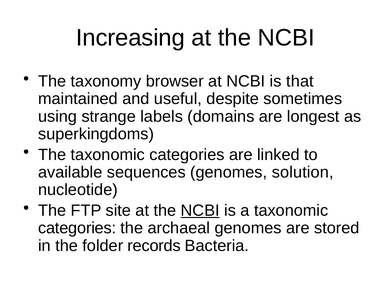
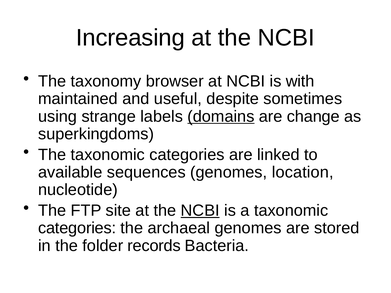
that: that -> with (300, 81)
domains underline: none -> present (221, 116)
longest: longest -> change (313, 116)
solution: solution -> location (303, 172)
